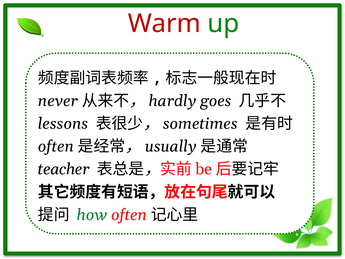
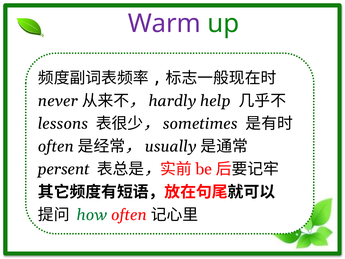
Warm colour: red -> purple (164, 23)
goes: goes -> help (216, 101)
teacher: teacher -> persent (64, 169)
